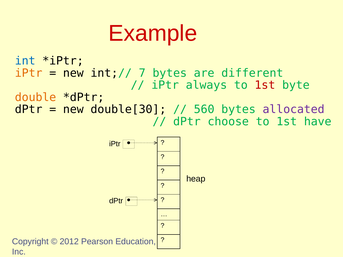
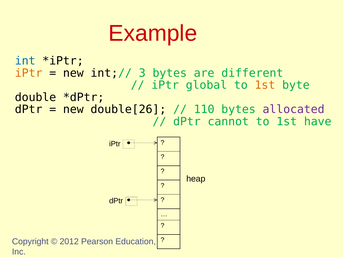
7: 7 -> 3 (142, 73)
always: always -> global (206, 85)
1st colour: red -> orange (265, 85)
double colour: orange -> black (36, 97)
double[30: double[30 -> double[26 (128, 110)
560: 560 -> 110 (204, 110)
choose: choose -> cannot (228, 122)
